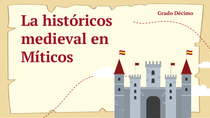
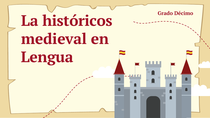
Míticos: Míticos -> Lengua (47, 57)
